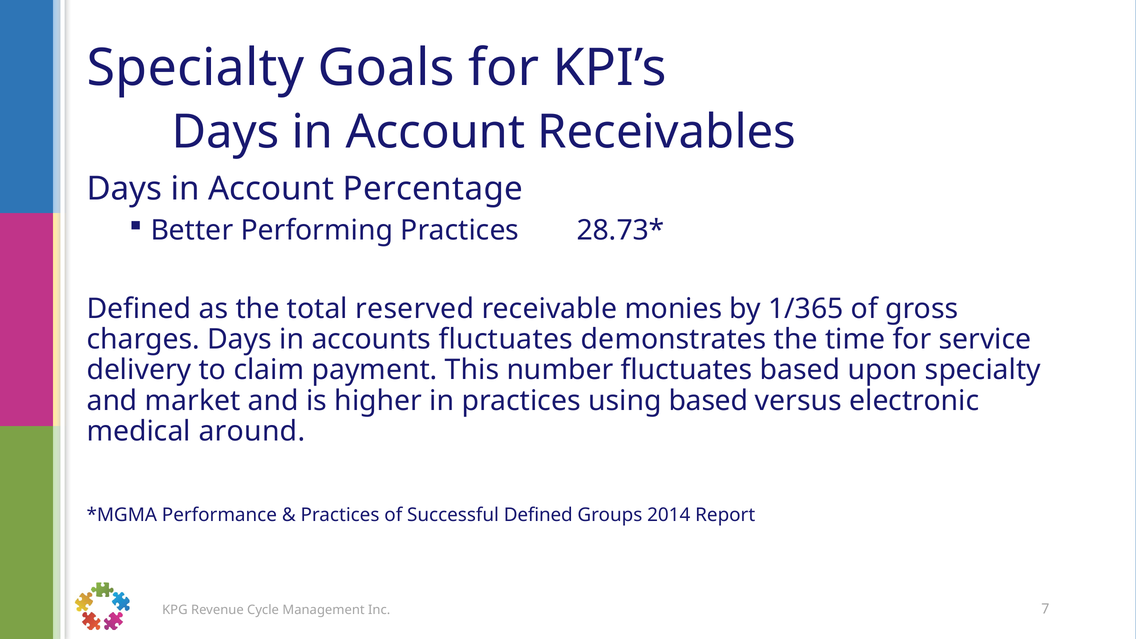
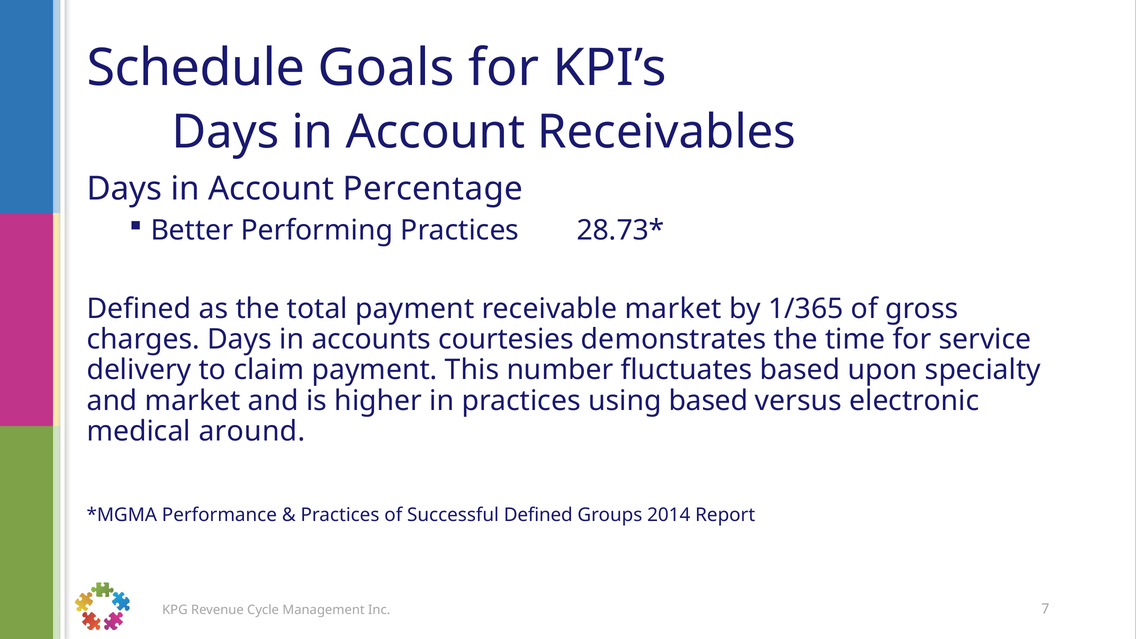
Specialty: Specialty -> Schedule (196, 68)
total reserved: reserved -> payment (415, 309)
receivable monies: monies -> market (673, 309)
accounts fluctuates: fluctuates -> courtesies (506, 339)
